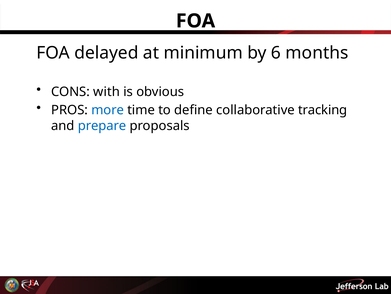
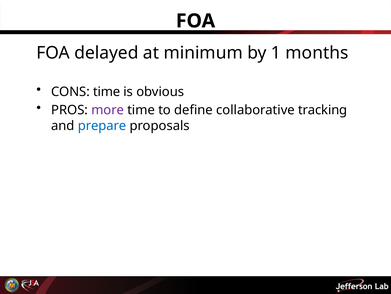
6: 6 -> 1 (276, 53)
CONS with: with -> time (107, 91)
more colour: blue -> purple (108, 110)
